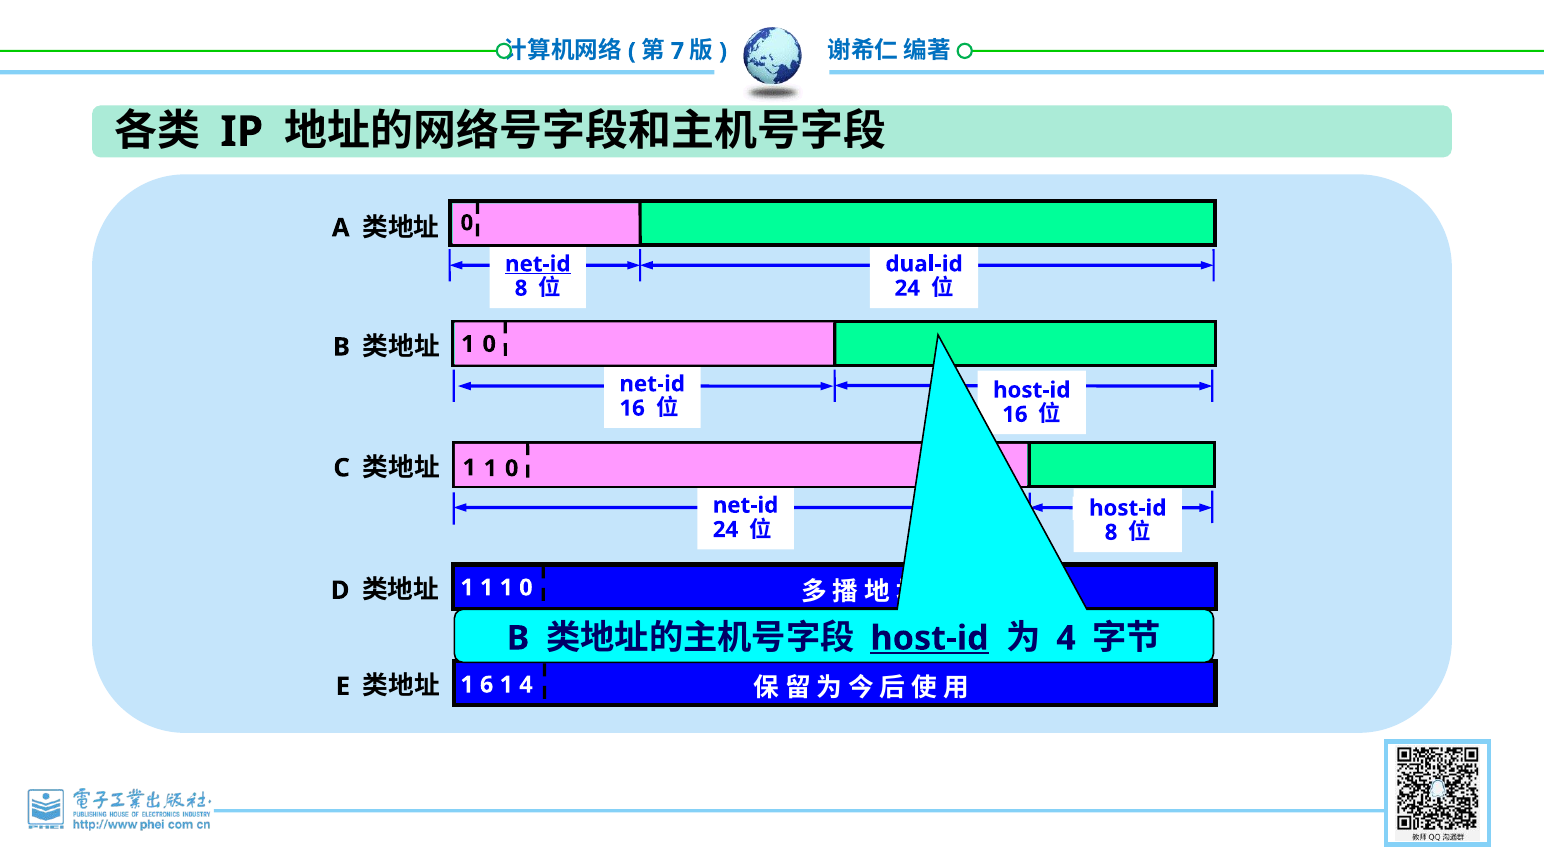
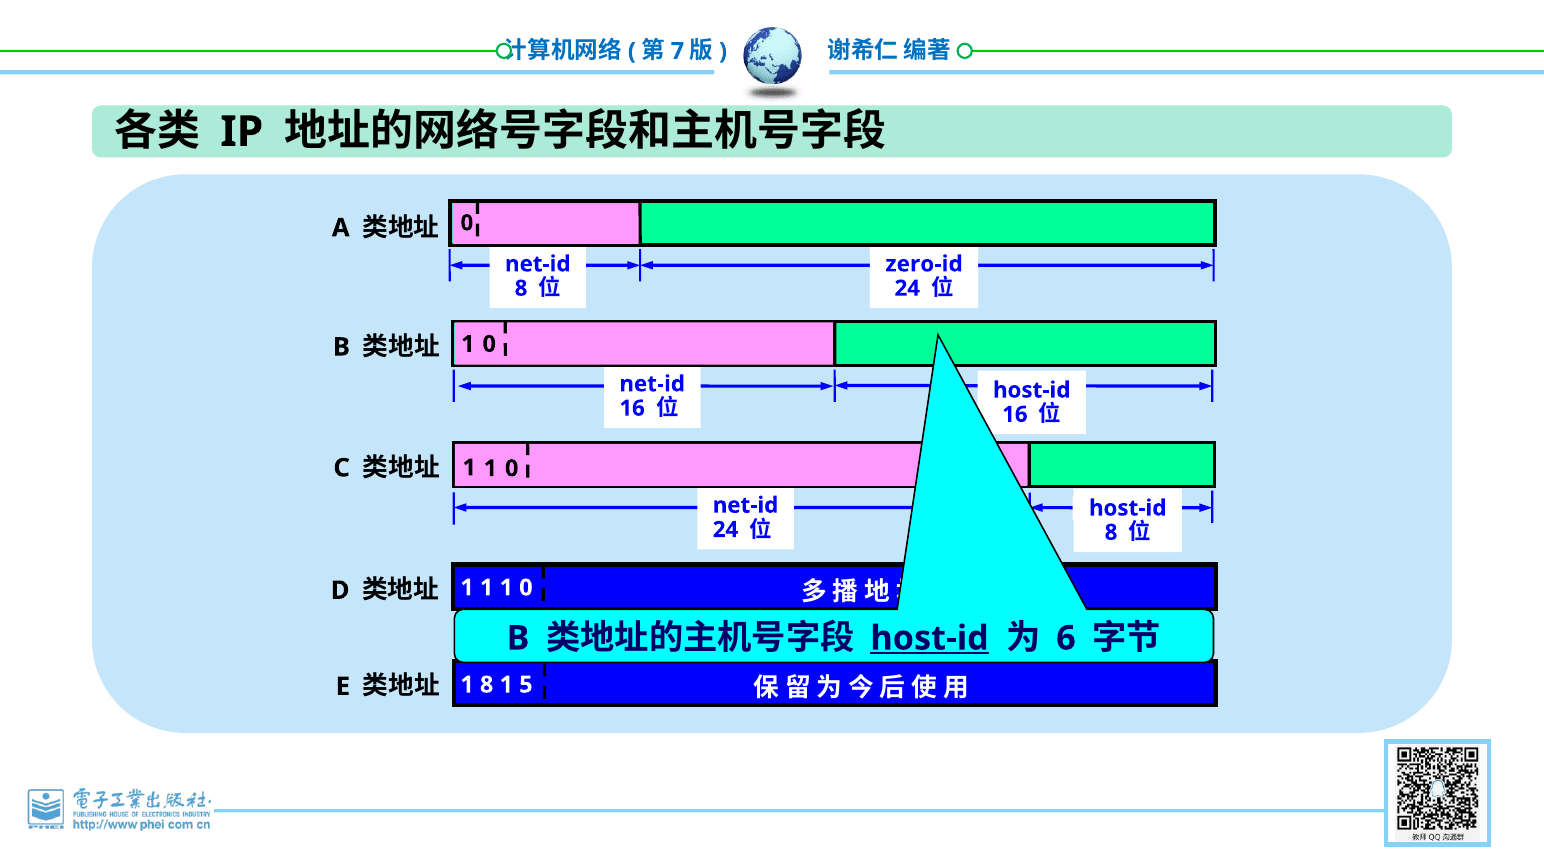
net-id underline: present -> none (538, 264)
dual-id: dual-id -> zero-id (924, 264)
4: 4 -> 6 (1066, 639)
1 6: 6 -> 8 (487, 685)
1 4: 4 -> 5 (526, 685)
